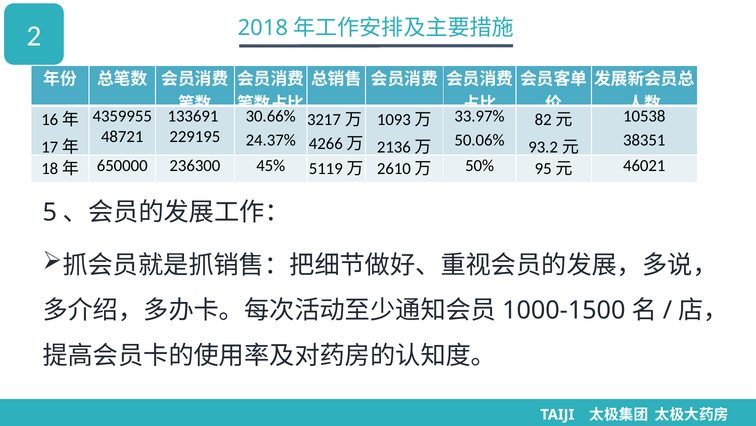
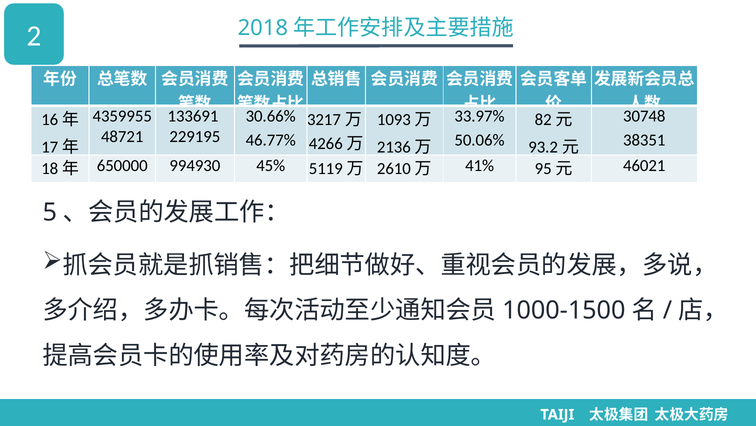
10538: 10538 -> 30748 (644, 116)
24.37%: 24.37% -> 46.77% (271, 140)
236300: 236300 -> 994930 (195, 165)
50%: 50% -> 41% (480, 165)
